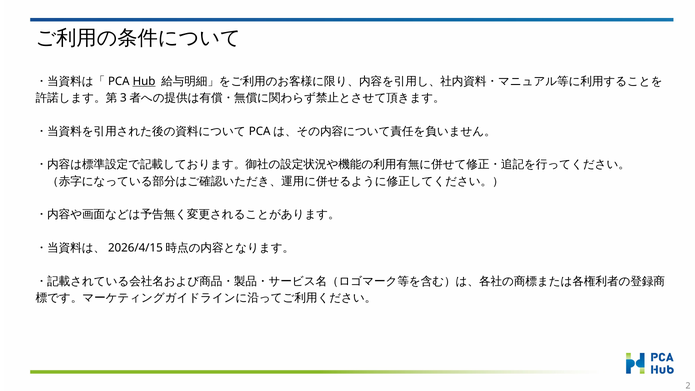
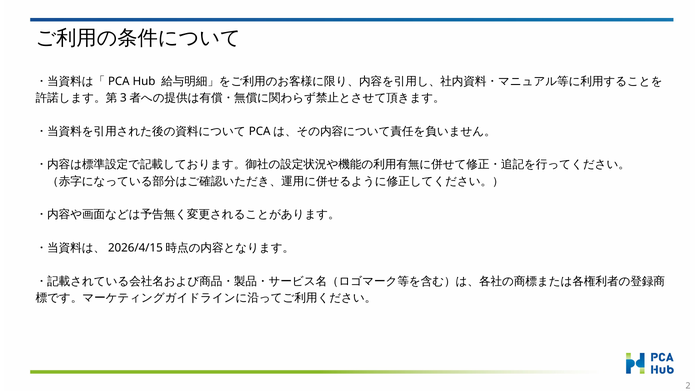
Hub underline: present -> none (144, 81)
